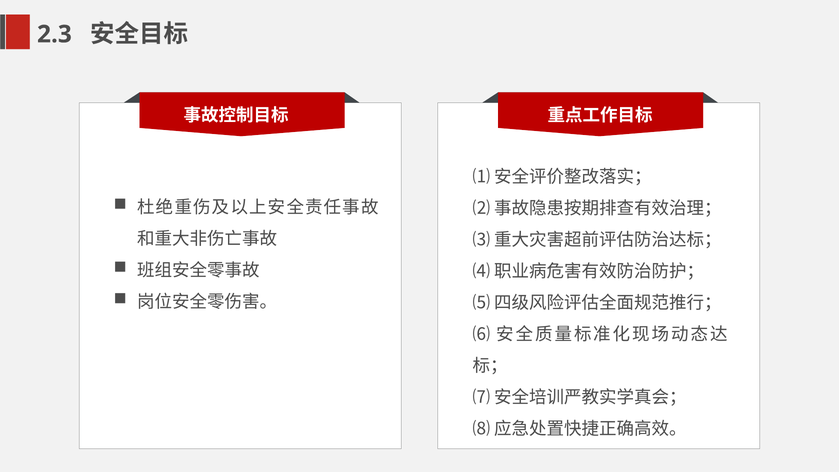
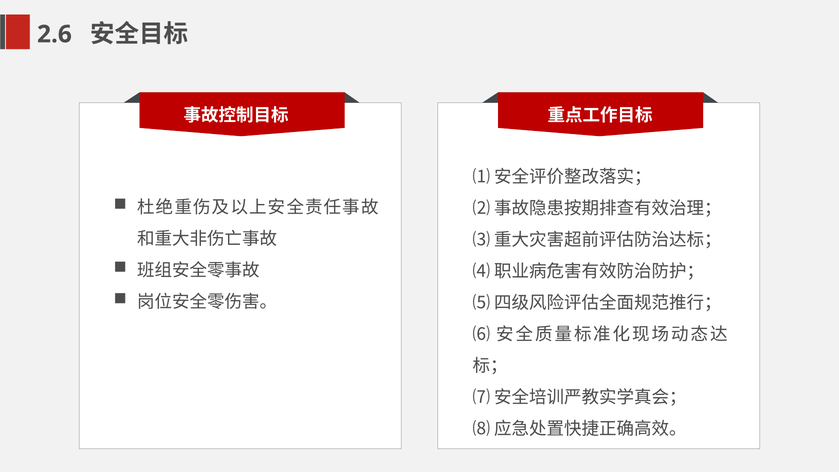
2.3: 2.3 -> 2.6 (54, 34)
